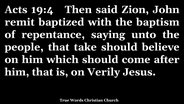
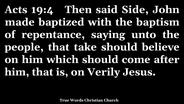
Zion: Zion -> Side (135, 10)
remit: remit -> made (20, 22)
